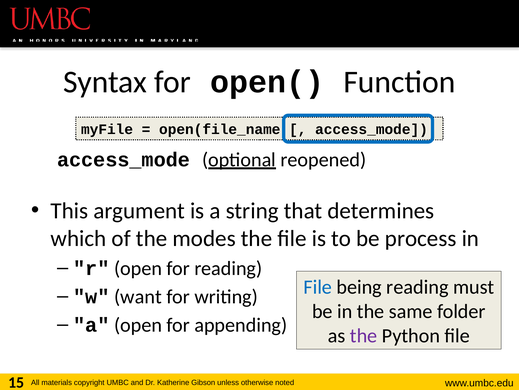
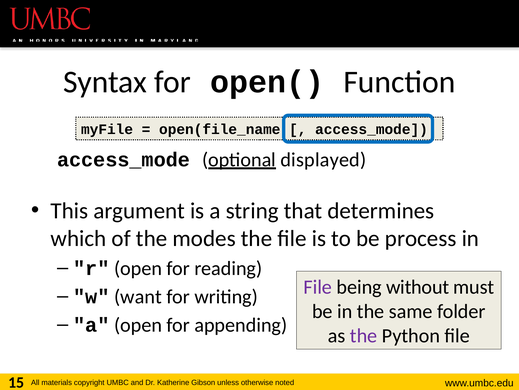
reopened: reopened -> displayed (323, 159)
File colour: blue -> purple (318, 287)
being reading: reading -> without (418, 287)
